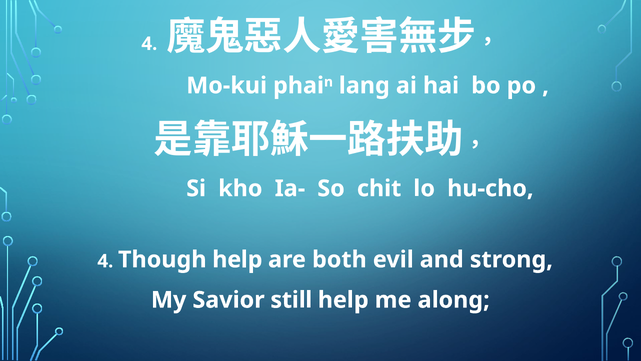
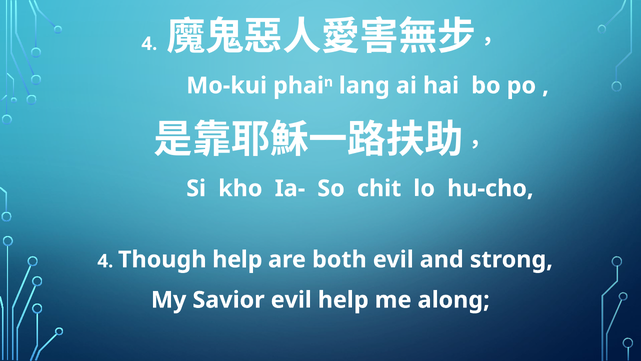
Savior still: still -> evil (291, 300)
